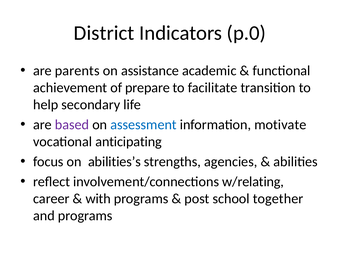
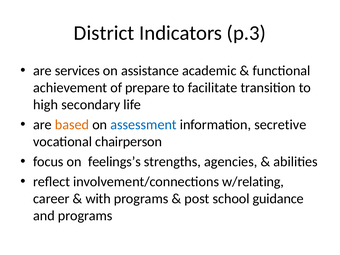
p.0: p.0 -> p.3 (246, 33)
parents: parents -> services (77, 71)
help: help -> high (46, 105)
based colour: purple -> orange (72, 125)
motivate: motivate -> secretive (280, 125)
anticipating: anticipating -> chairperson (129, 142)
abilities’s: abilities’s -> feelings’s (114, 162)
together: together -> guidance (278, 199)
